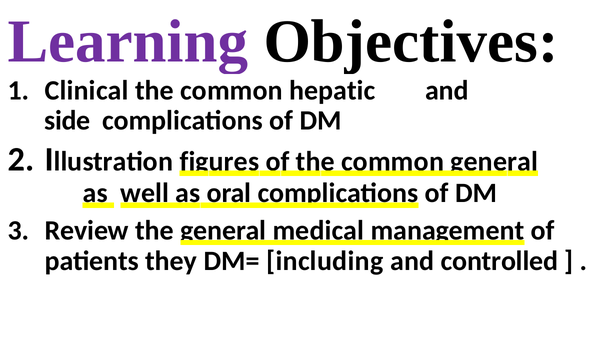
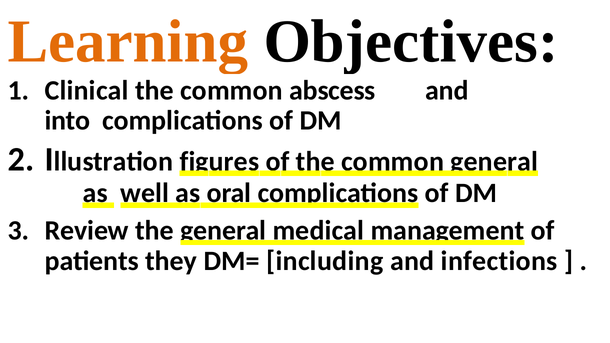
Learning colour: purple -> orange (128, 42)
hepatic: hepatic -> abscess (333, 91)
side: side -> into (67, 121)
controlled: controlled -> infections (499, 261)
